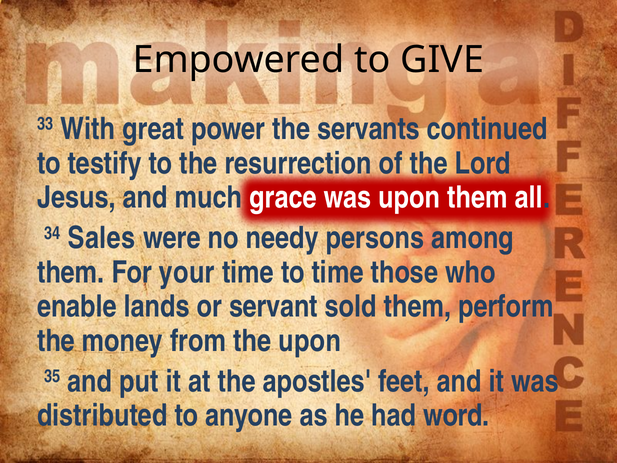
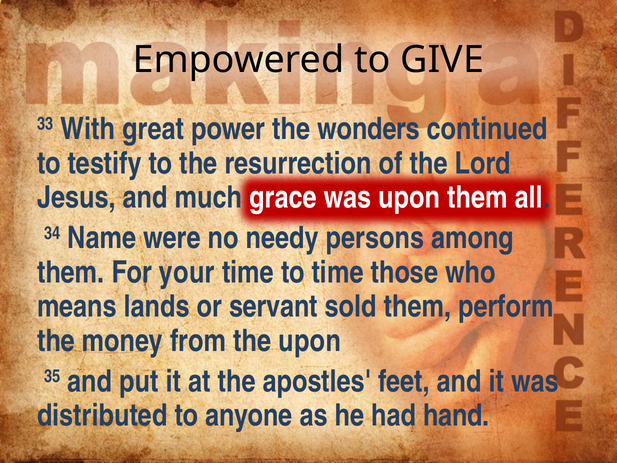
servants: servants -> wonders (369, 129)
Sales: Sales -> Name (102, 238)
enable: enable -> means (77, 307)
word: word -> hand (456, 416)
